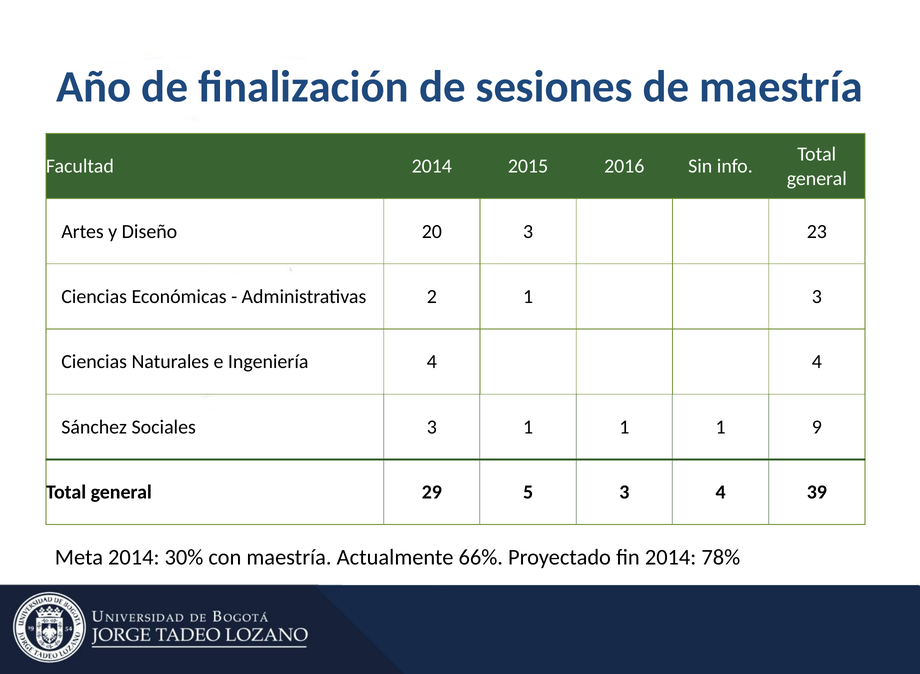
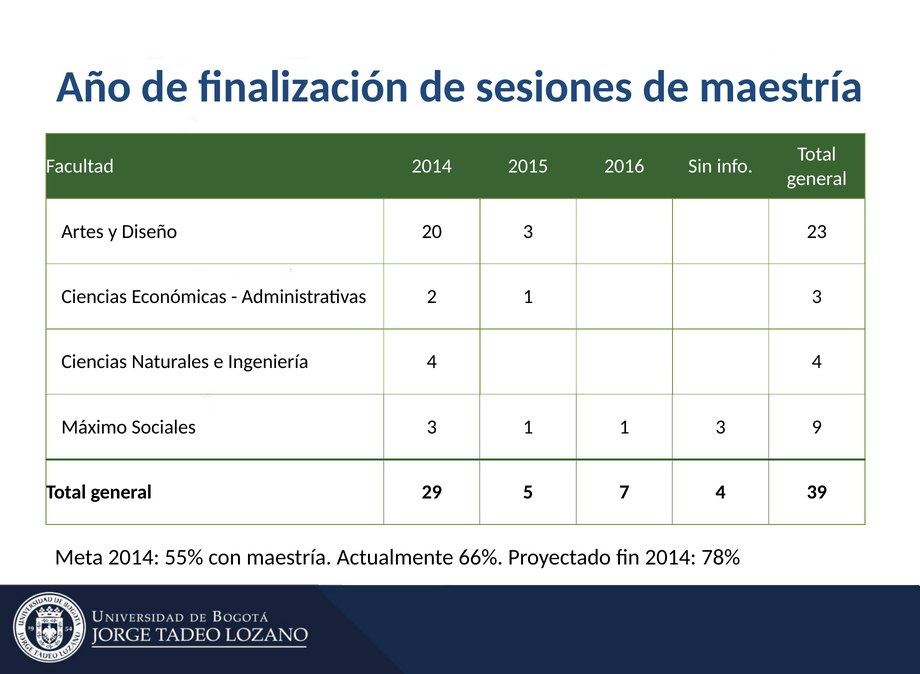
Sánchez: Sánchez -> Máximo (94, 427)
1 1 1: 1 -> 3 (721, 427)
5 3: 3 -> 7 (624, 492)
30%: 30% -> 55% (184, 557)
